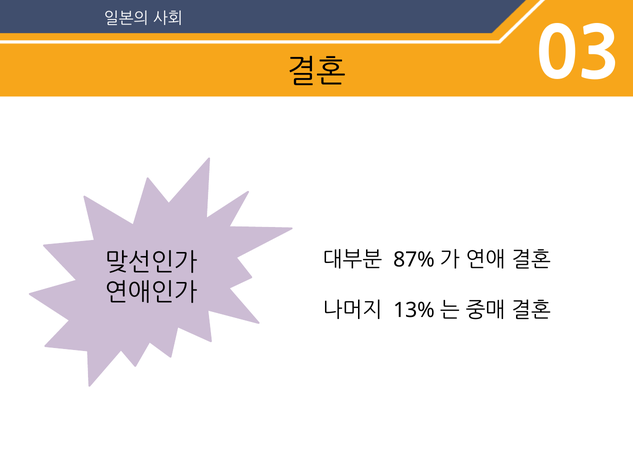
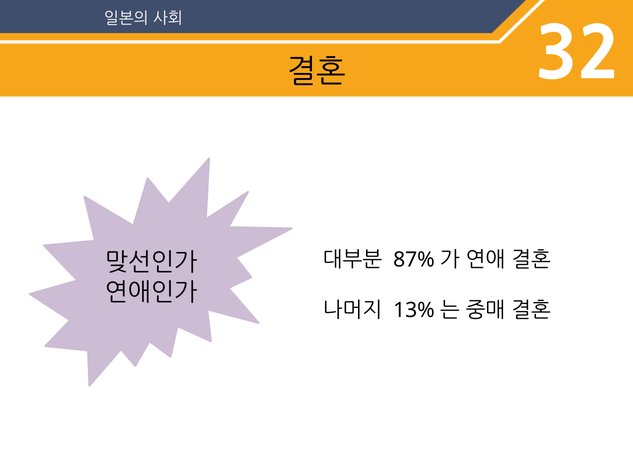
03: 03 -> 32 (578, 55)
